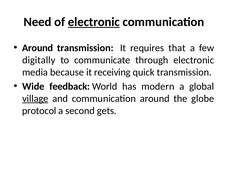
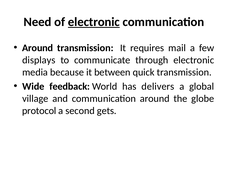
that: that -> mail (177, 48)
digitally: digitally -> displays (39, 60)
receiving: receiving -> between (112, 72)
modern: modern -> delivers (158, 86)
village underline: present -> none (35, 99)
